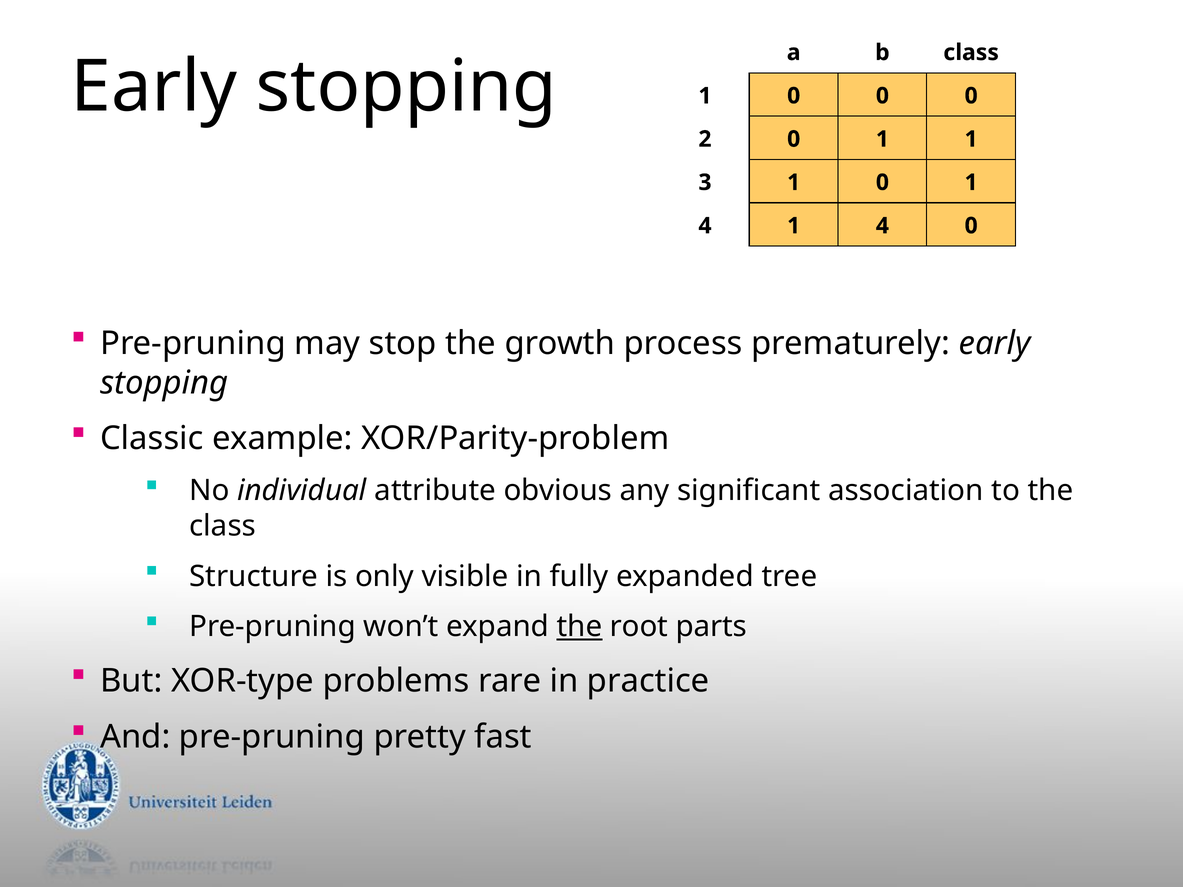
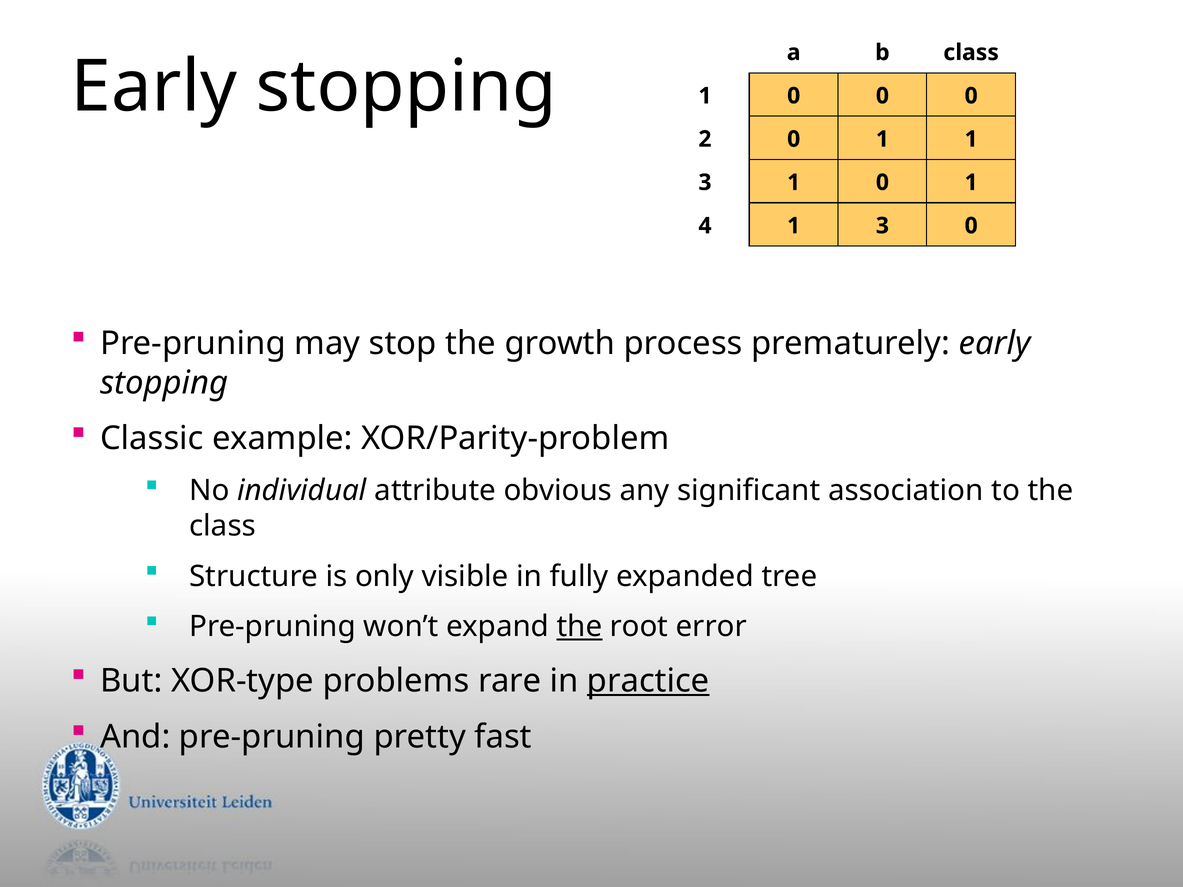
4 1 4: 4 -> 3 (882, 226)
parts: parts -> error (711, 627)
practice underline: none -> present (648, 681)
